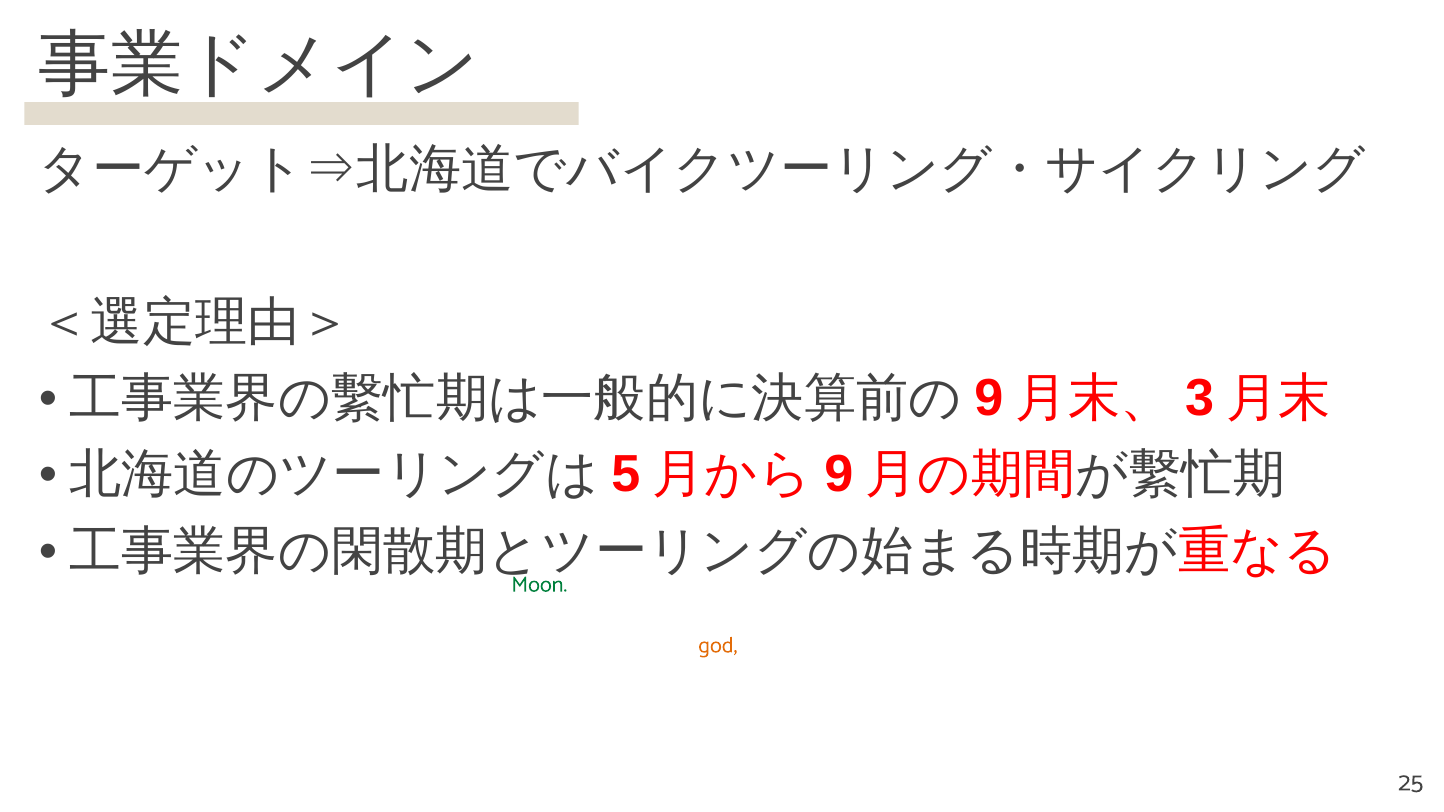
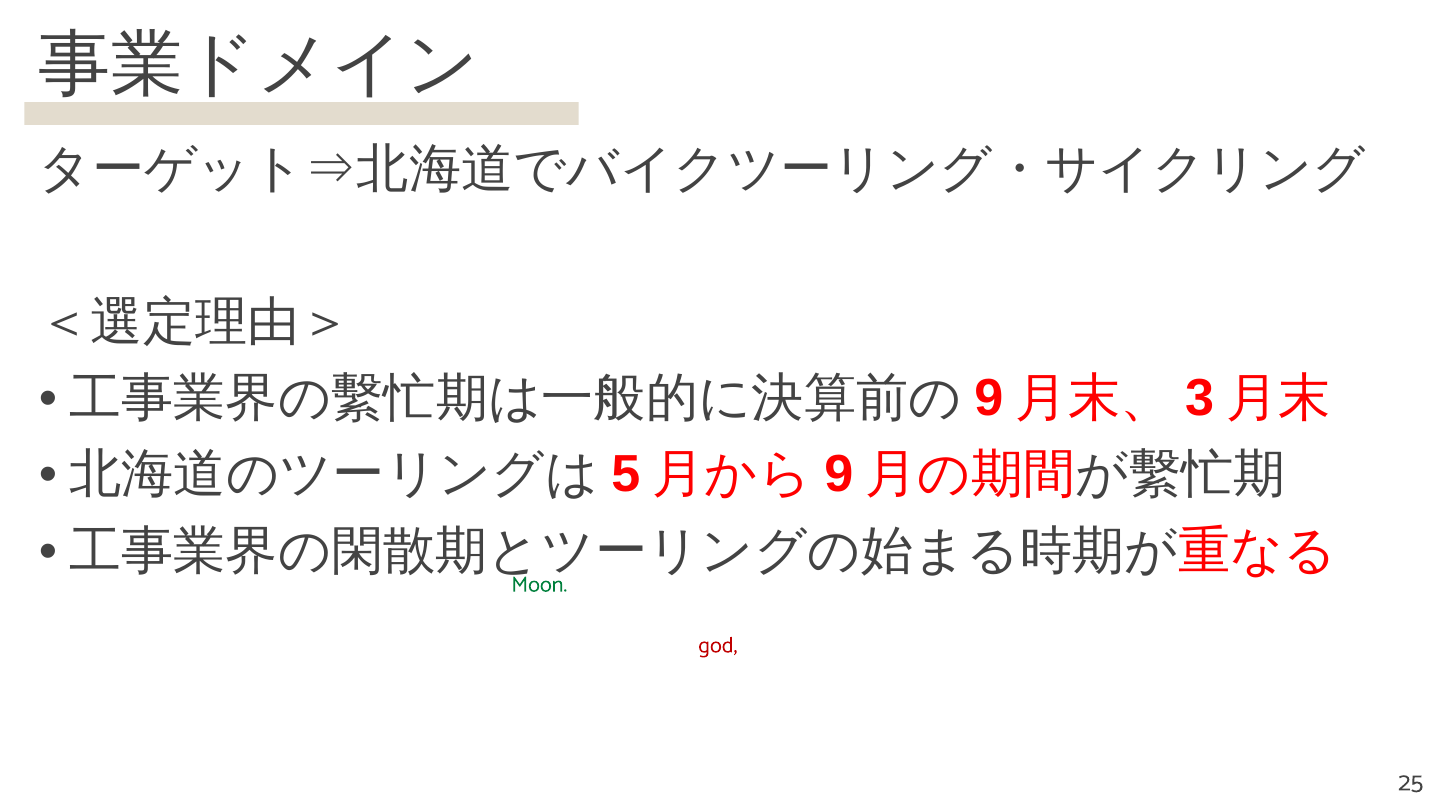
god colour: orange -> red (718, 645)
